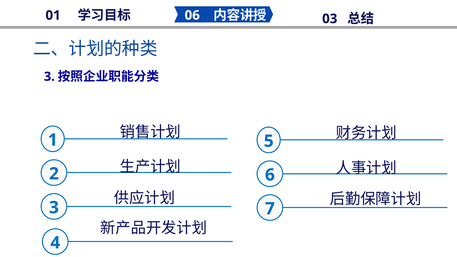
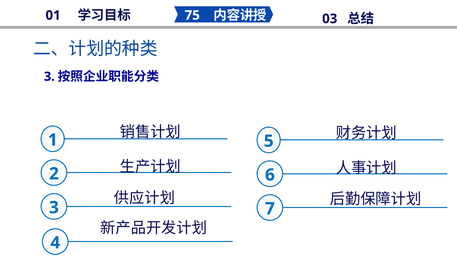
06: 06 -> 75 (192, 15)
